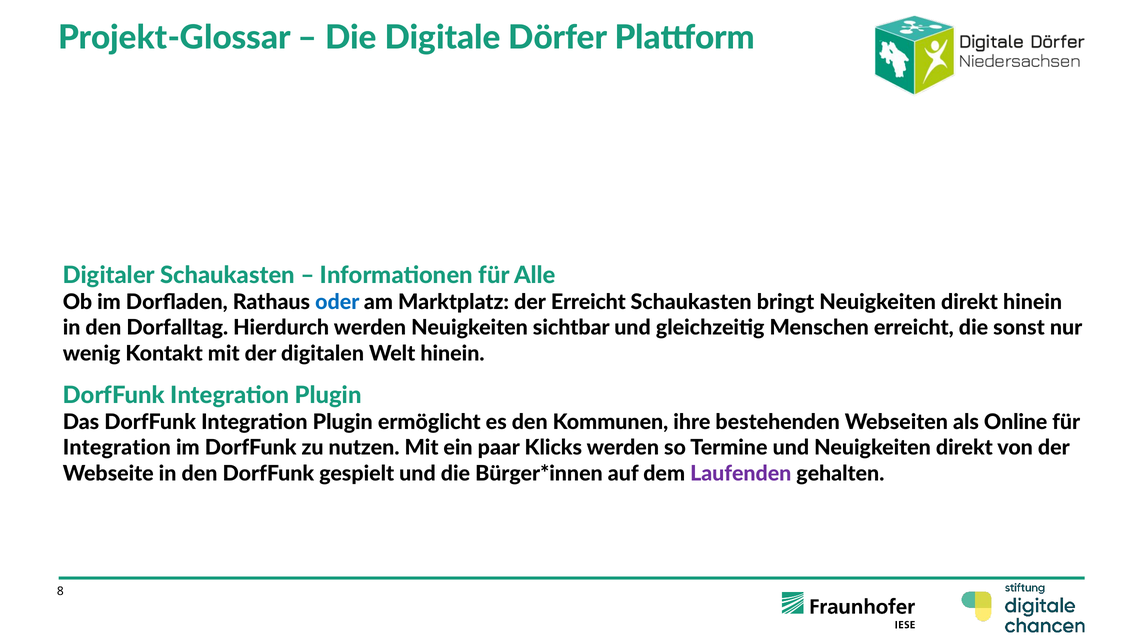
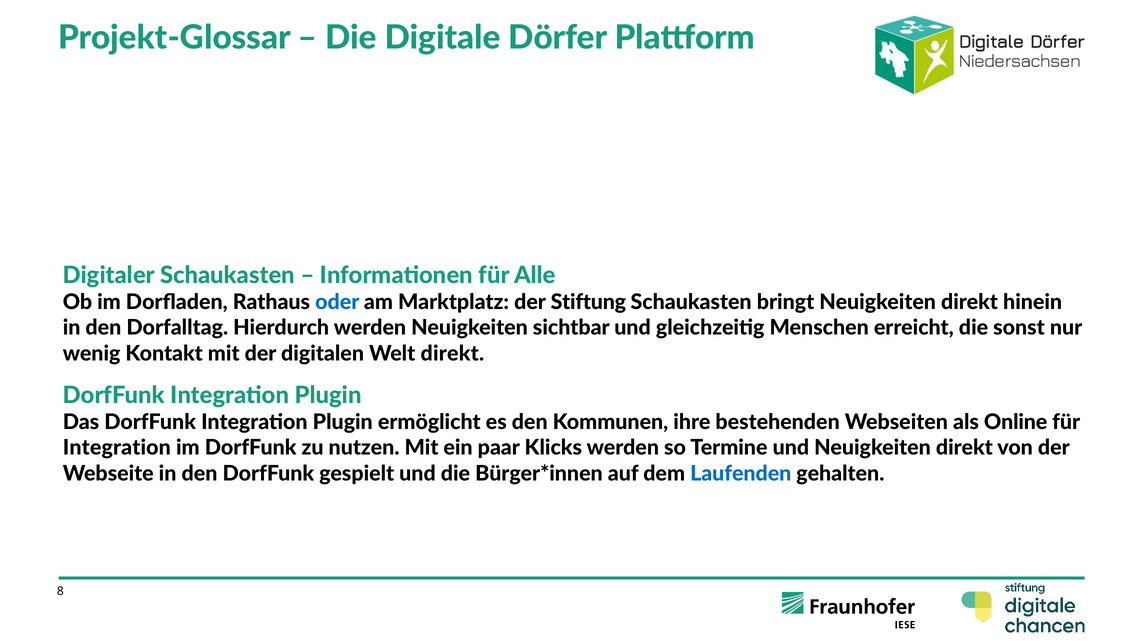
der Erreicht: Erreicht -> Stiftung (588, 302)
Welt hinein: hinein -> direkt (452, 354)
Laufenden colour: purple -> blue (741, 474)
